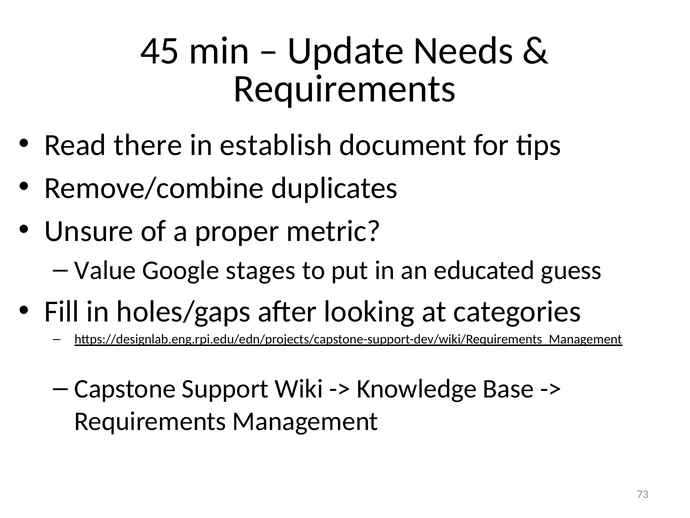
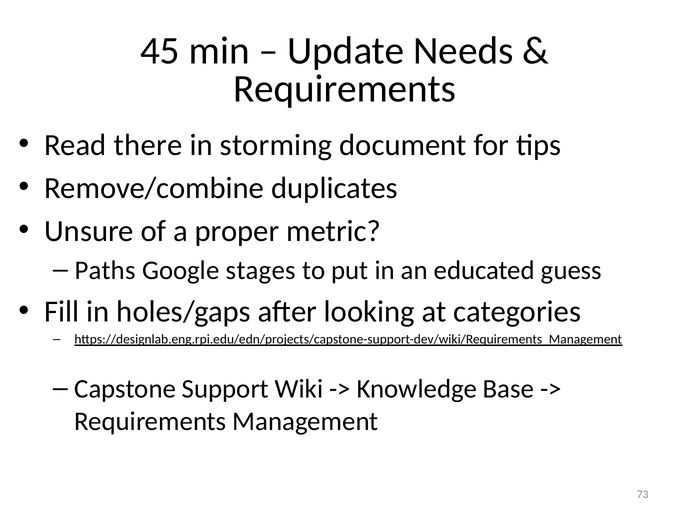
establish: establish -> storming (276, 145)
Value: Value -> Paths (105, 270)
